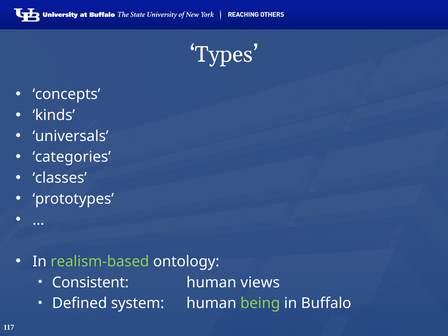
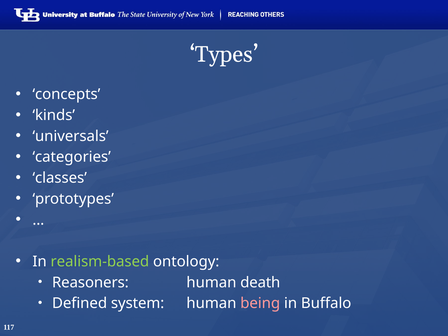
Consistent: Consistent -> Reasoners (90, 282)
views: views -> death (260, 282)
being colour: light green -> pink (260, 303)
